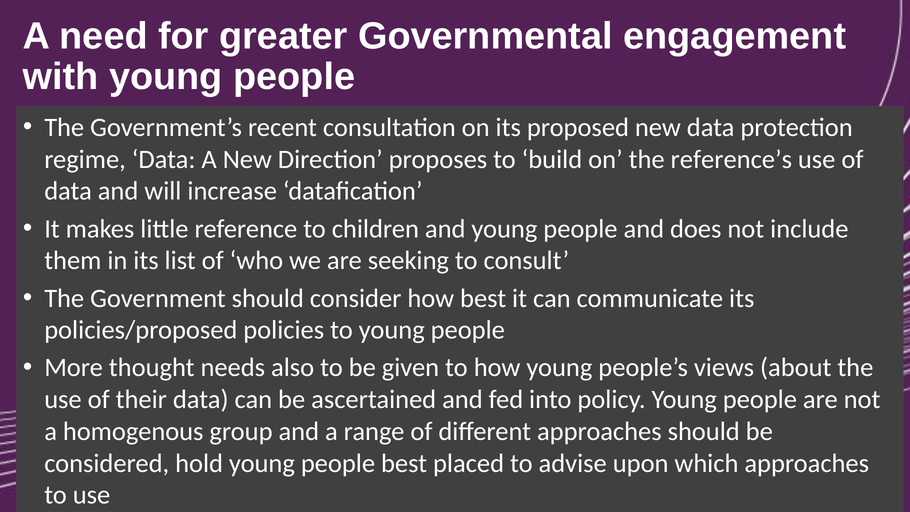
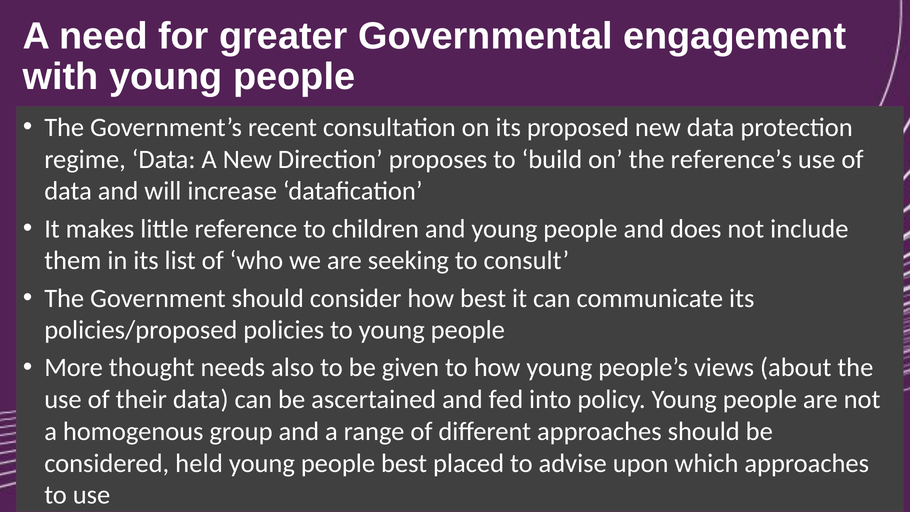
hold: hold -> held (199, 463)
